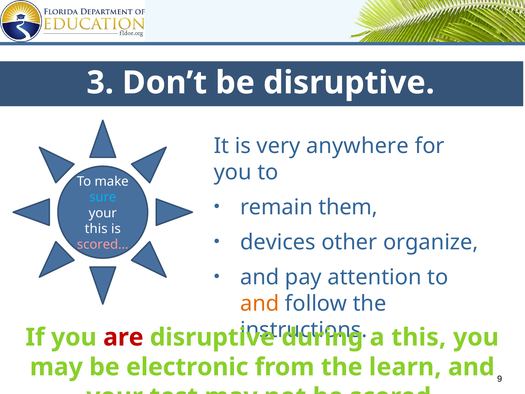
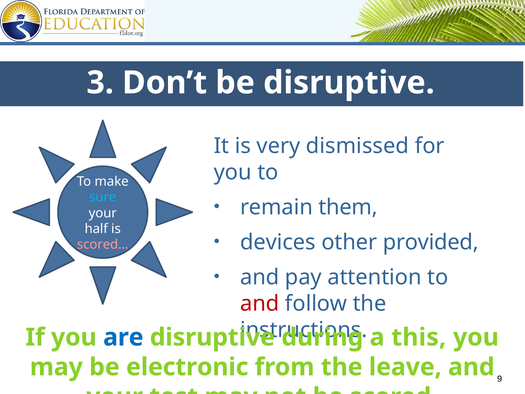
anywhere: anywhere -> dismissed (358, 146)
this: this -> half (96, 229)
organize: organize -> provided (431, 242)
and colour: orange -> red (260, 303)
are colour: red -> blue (123, 337)
learn: learn -> leave (405, 367)
